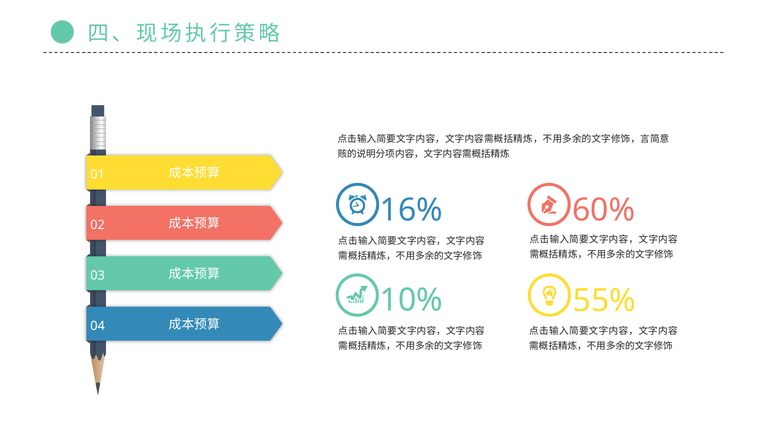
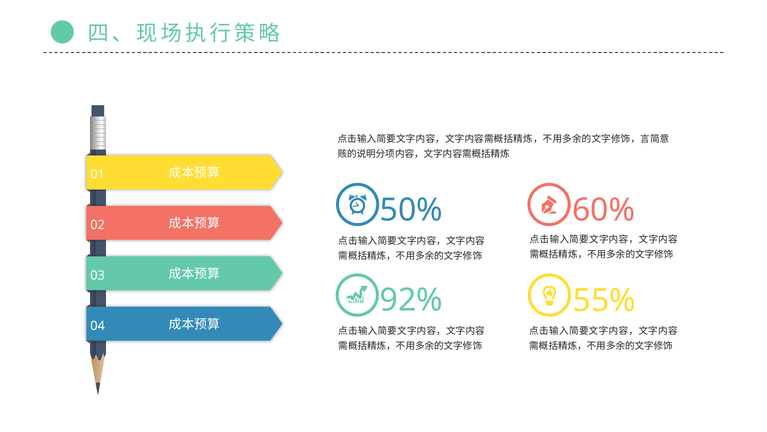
16%: 16% -> 50% (411, 210)
10%: 10% -> 92% (411, 300)
